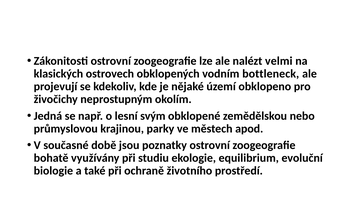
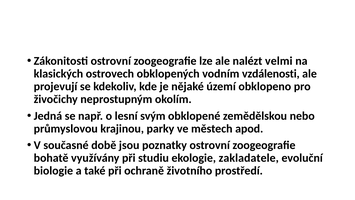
bottleneck: bottleneck -> vzdálenosti (271, 74)
equilibrium: equilibrium -> zakladatele (249, 158)
